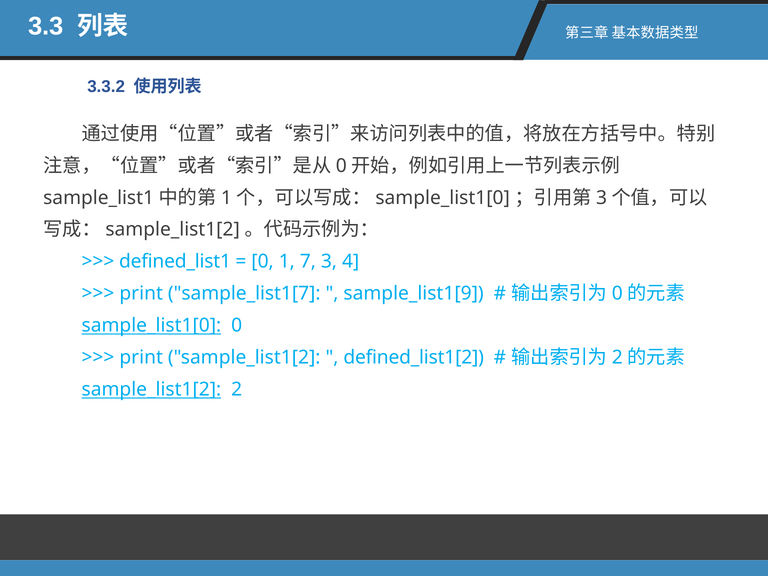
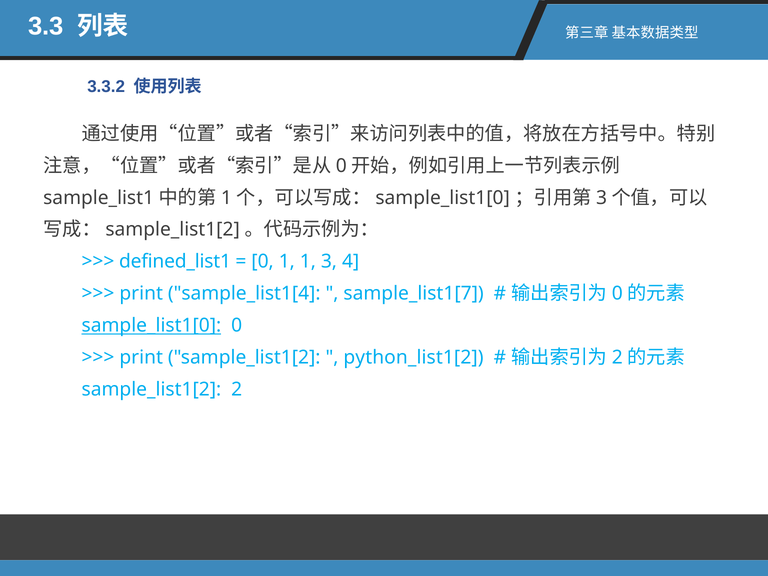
1 7: 7 -> 1 (308, 262)
sample_list1[7: sample_list1[7 -> sample_list1[4 (244, 294)
sample_list1[9: sample_list1[9 -> sample_list1[7 (414, 294)
defined_list1[2: defined_list1[2 -> python_list1[2 (414, 358)
sample_list1[2 underline: present -> none (151, 390)
